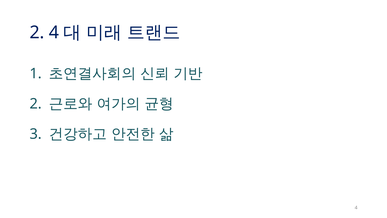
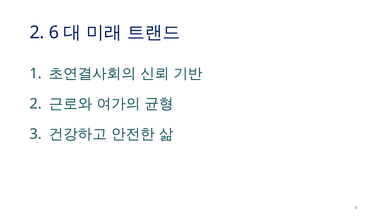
2 4: 4 -> 6 (54, 33)
